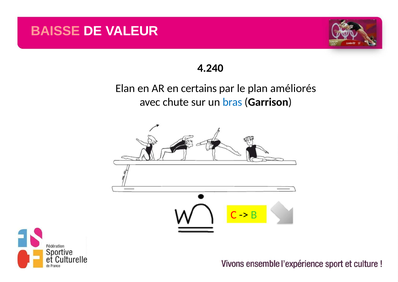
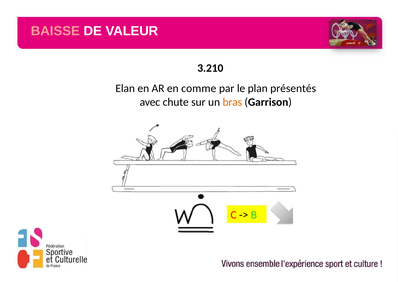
4.240: 4.240 -> 3.210 (210, 68)
certains: certains -> comme (199, 88)
améliorés: améliorés -> présentés (293, 88)
bras colour: blue -> orange (232, 102)
